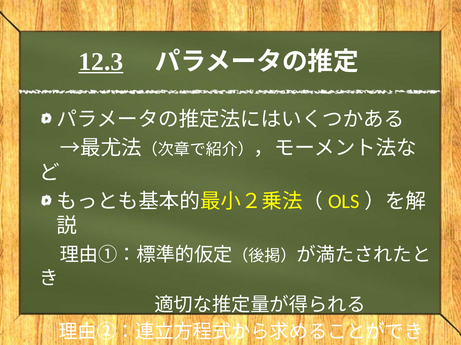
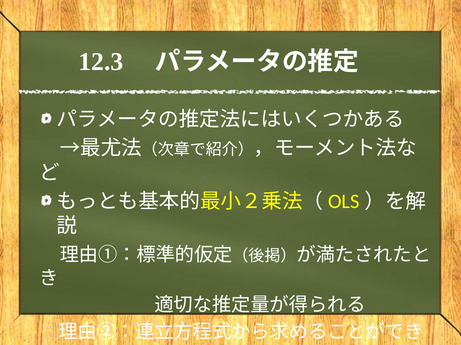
12.3 underline: present -> none (101, 62)
